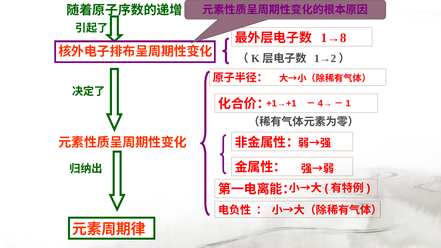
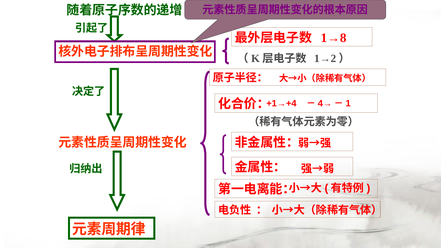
+1→+1: +1→+1 -> +1→+4 (281, 103)
